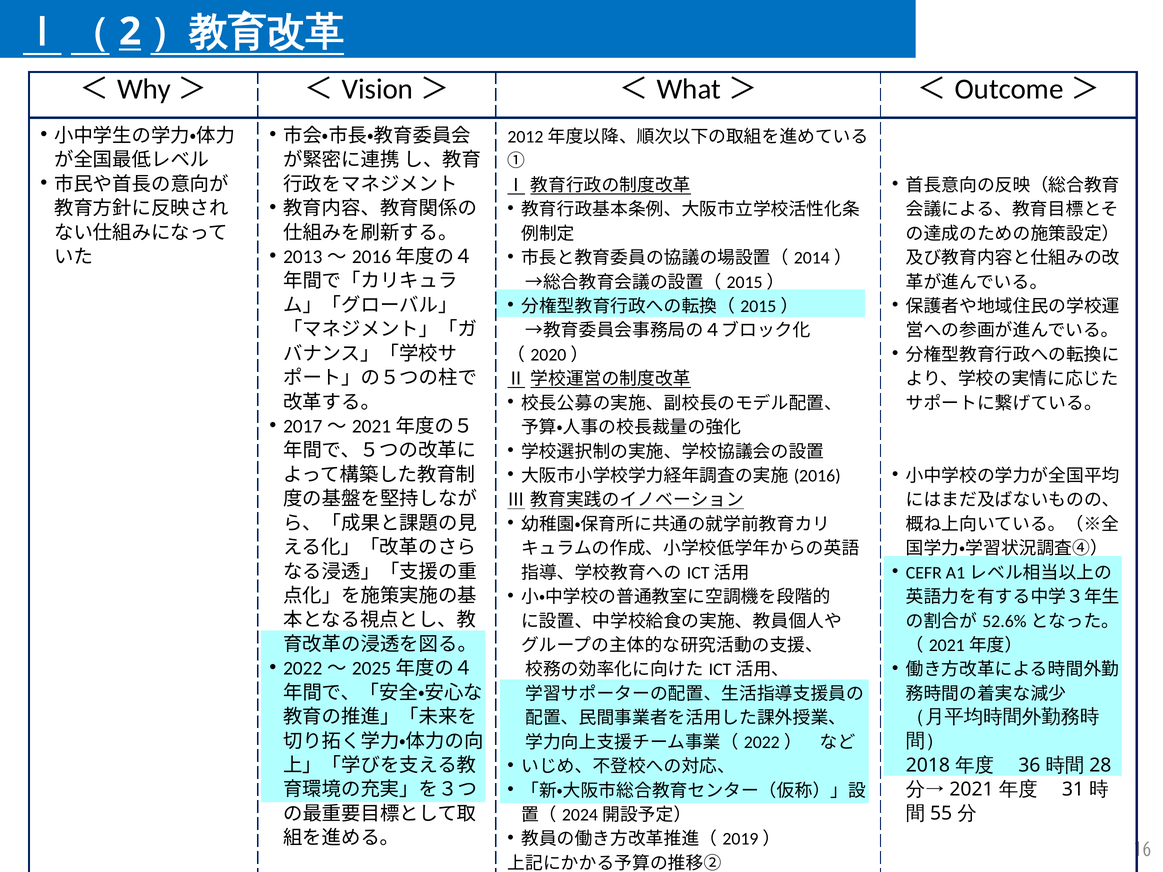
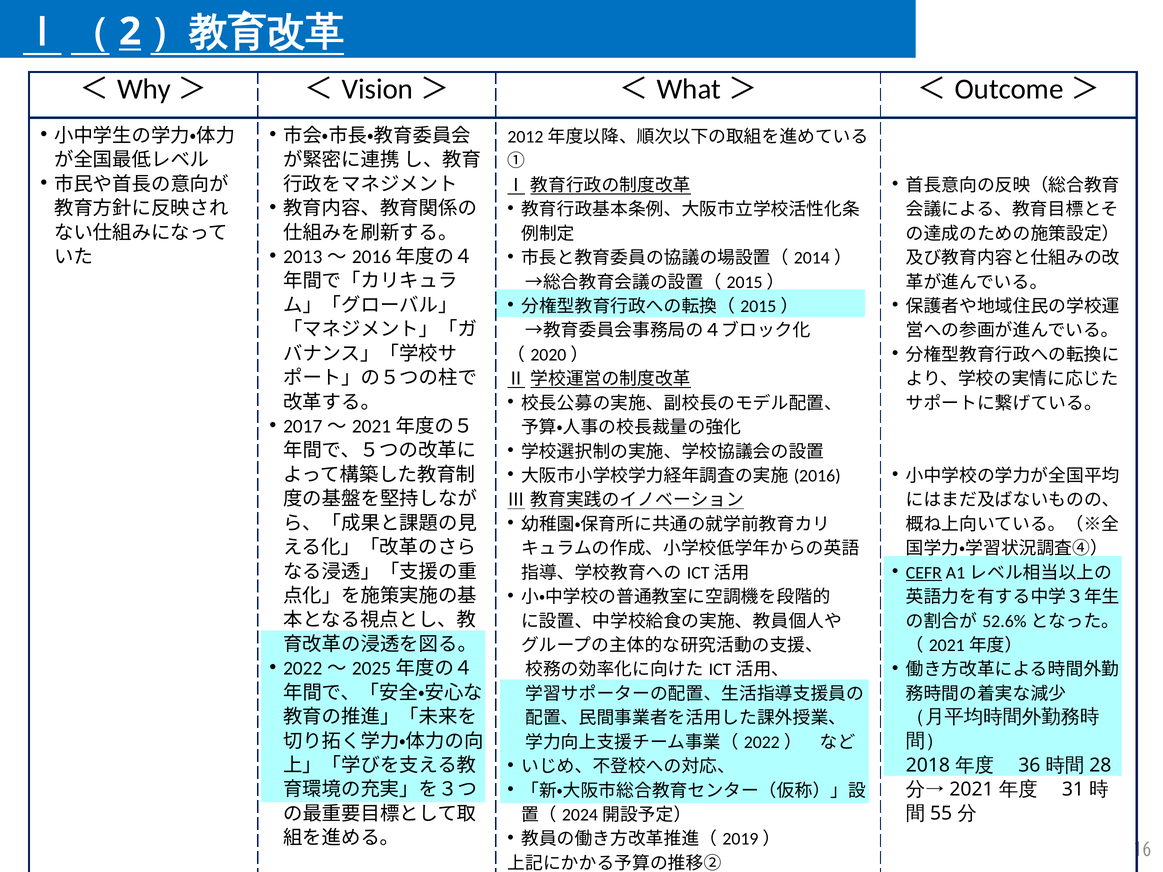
CEFR underline: none -> present (924, 573)
